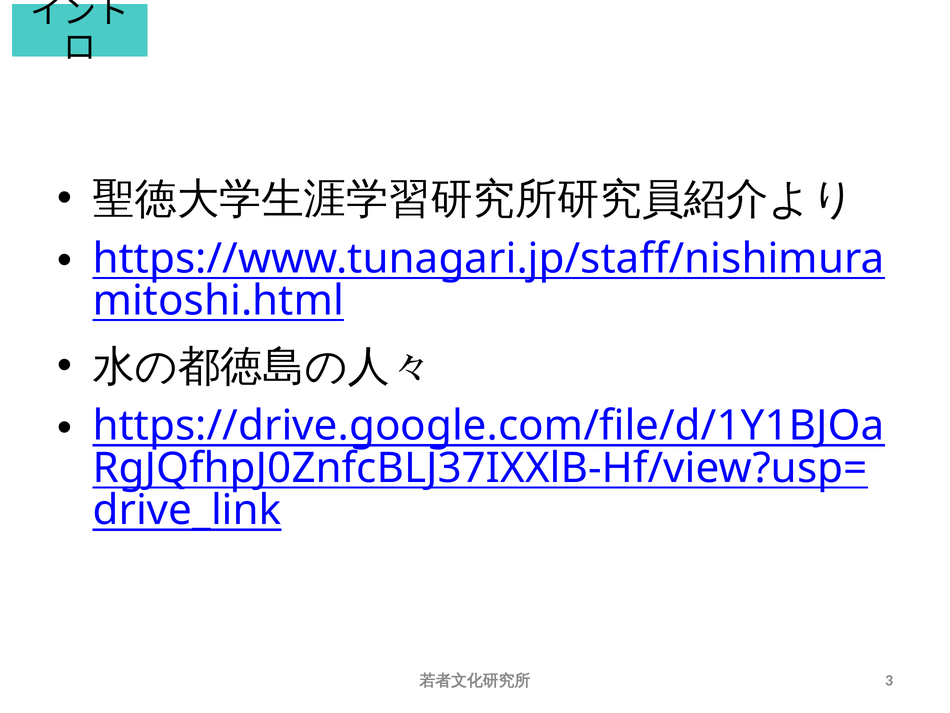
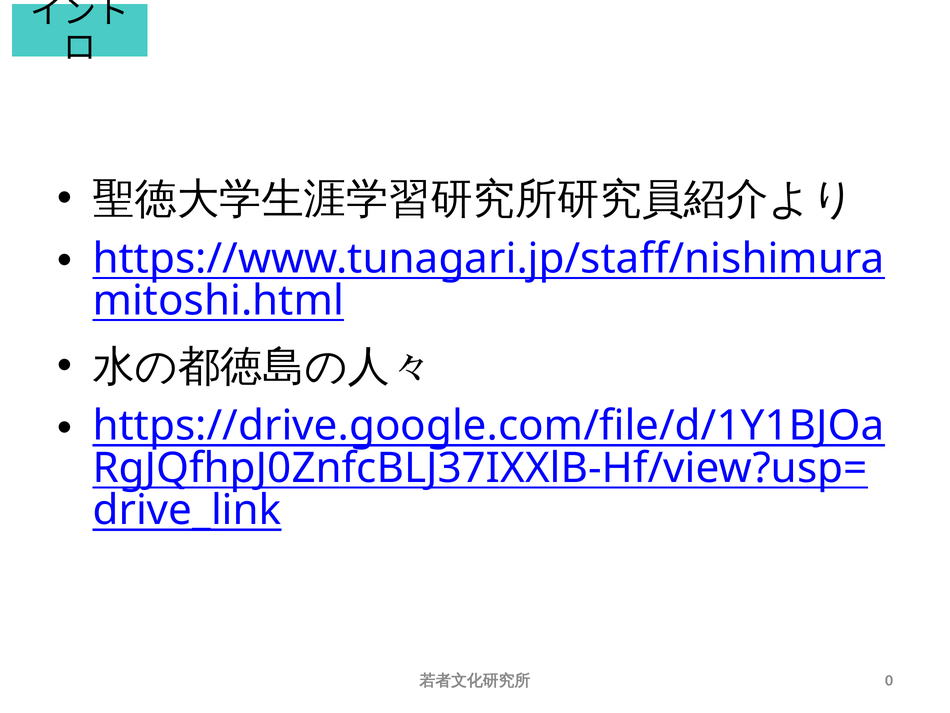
3: 3 -> 0 (889, 680)
